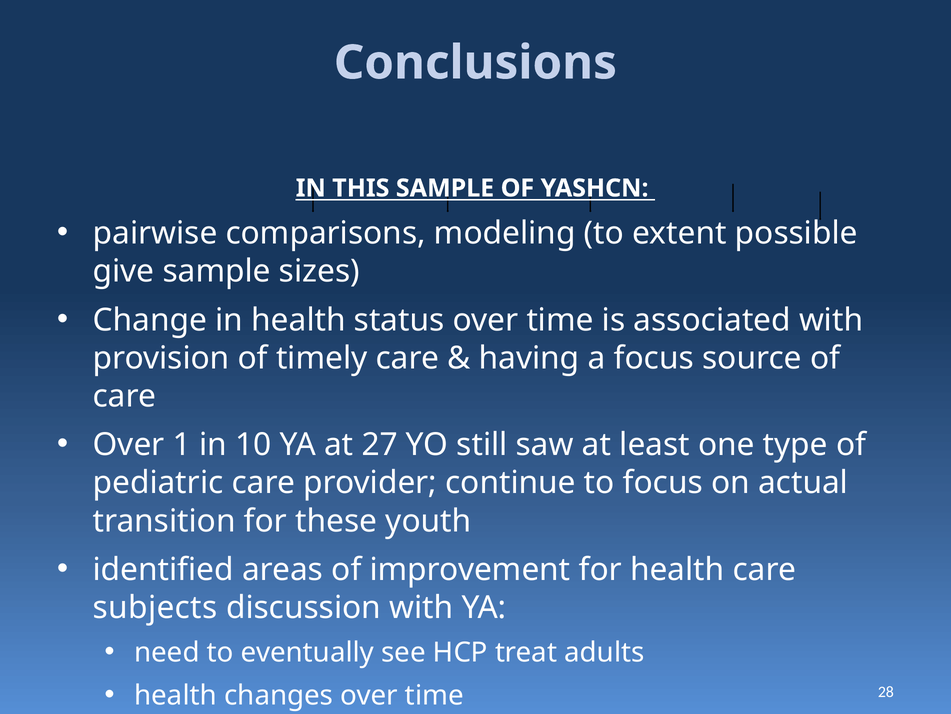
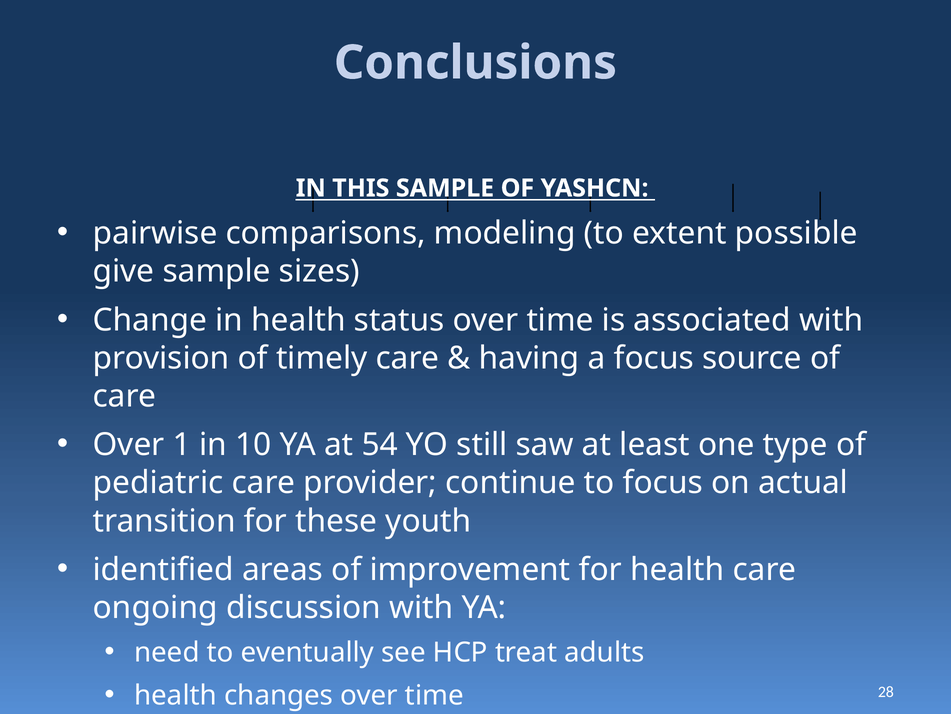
27: 27 -> 54 (380, 444)
subjects: subjects -> ongoing (155, 607)
